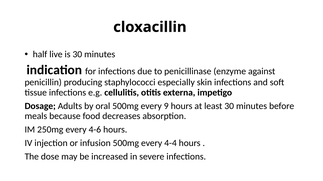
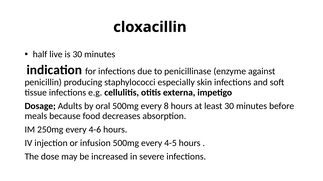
9: 9 -> 8 (166, 106)
4-4: 4-4 -> 4-5 (170, 144)
